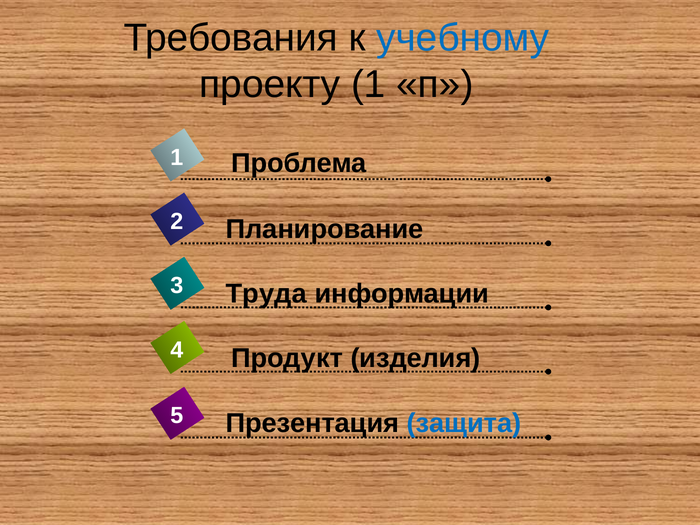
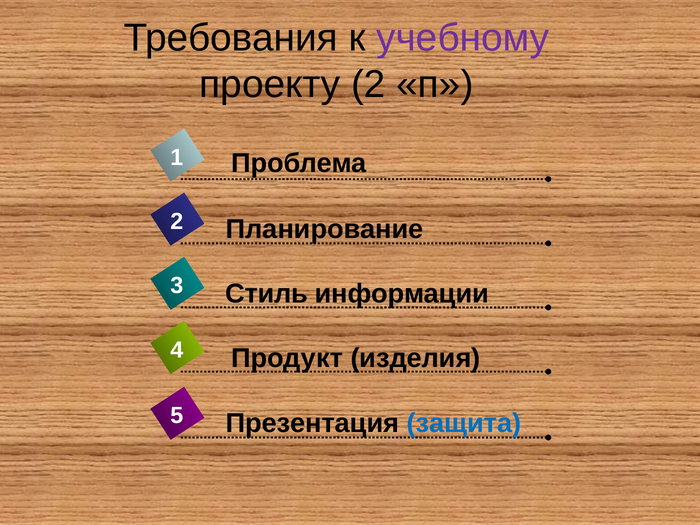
учебному colour: blue -> purple (463, 38)
проекту 1: 1 -> 2 (368, 84)
Труда: Труда -> Стиль (267, 294)
